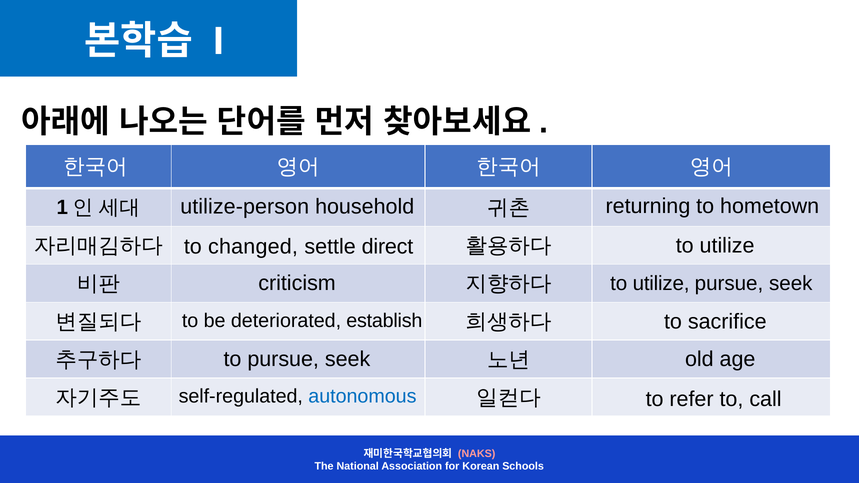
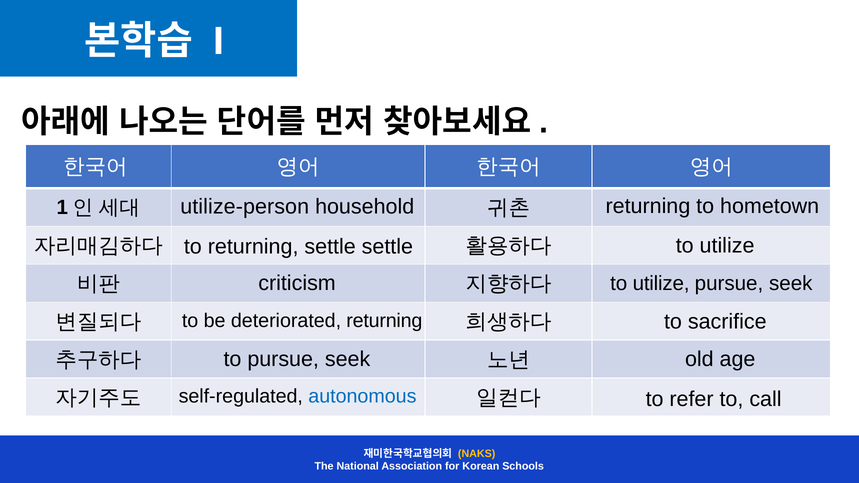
to changed: changed -> returning (253, 247)
settle direct: direct -> settle (387, 247)
deteriorated establish: establish -> returning (384, 321)
NAKS colour: pink -> yellow (477, 454)
